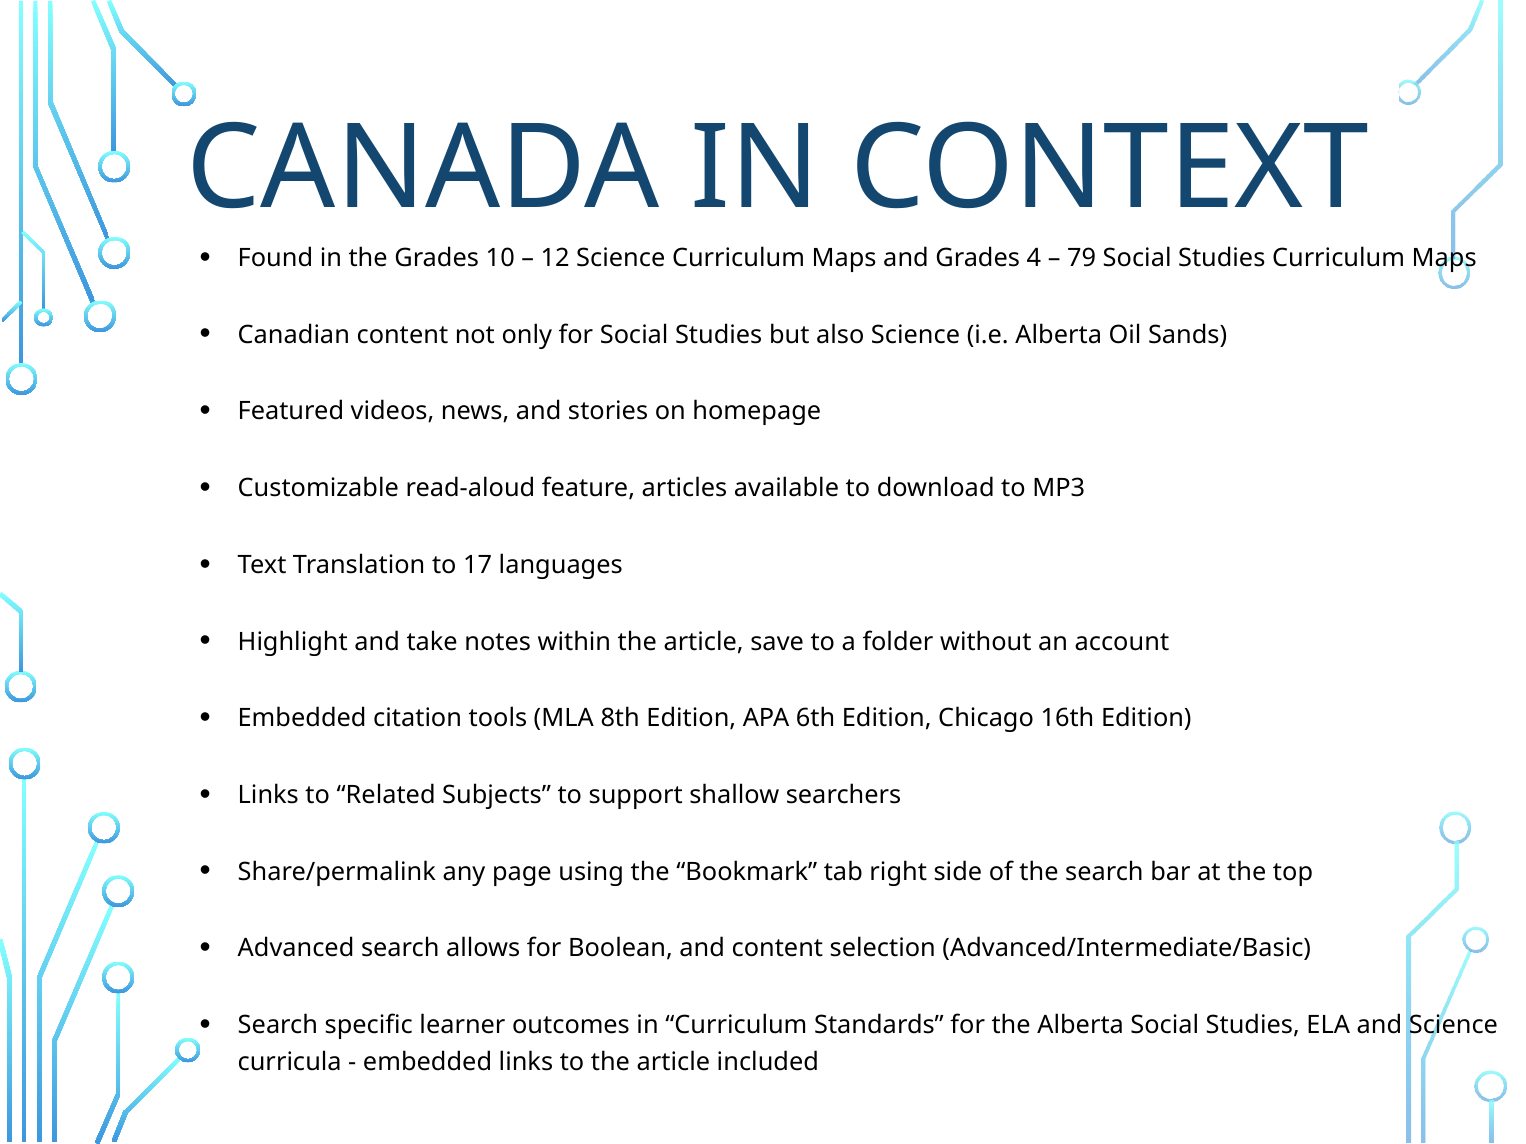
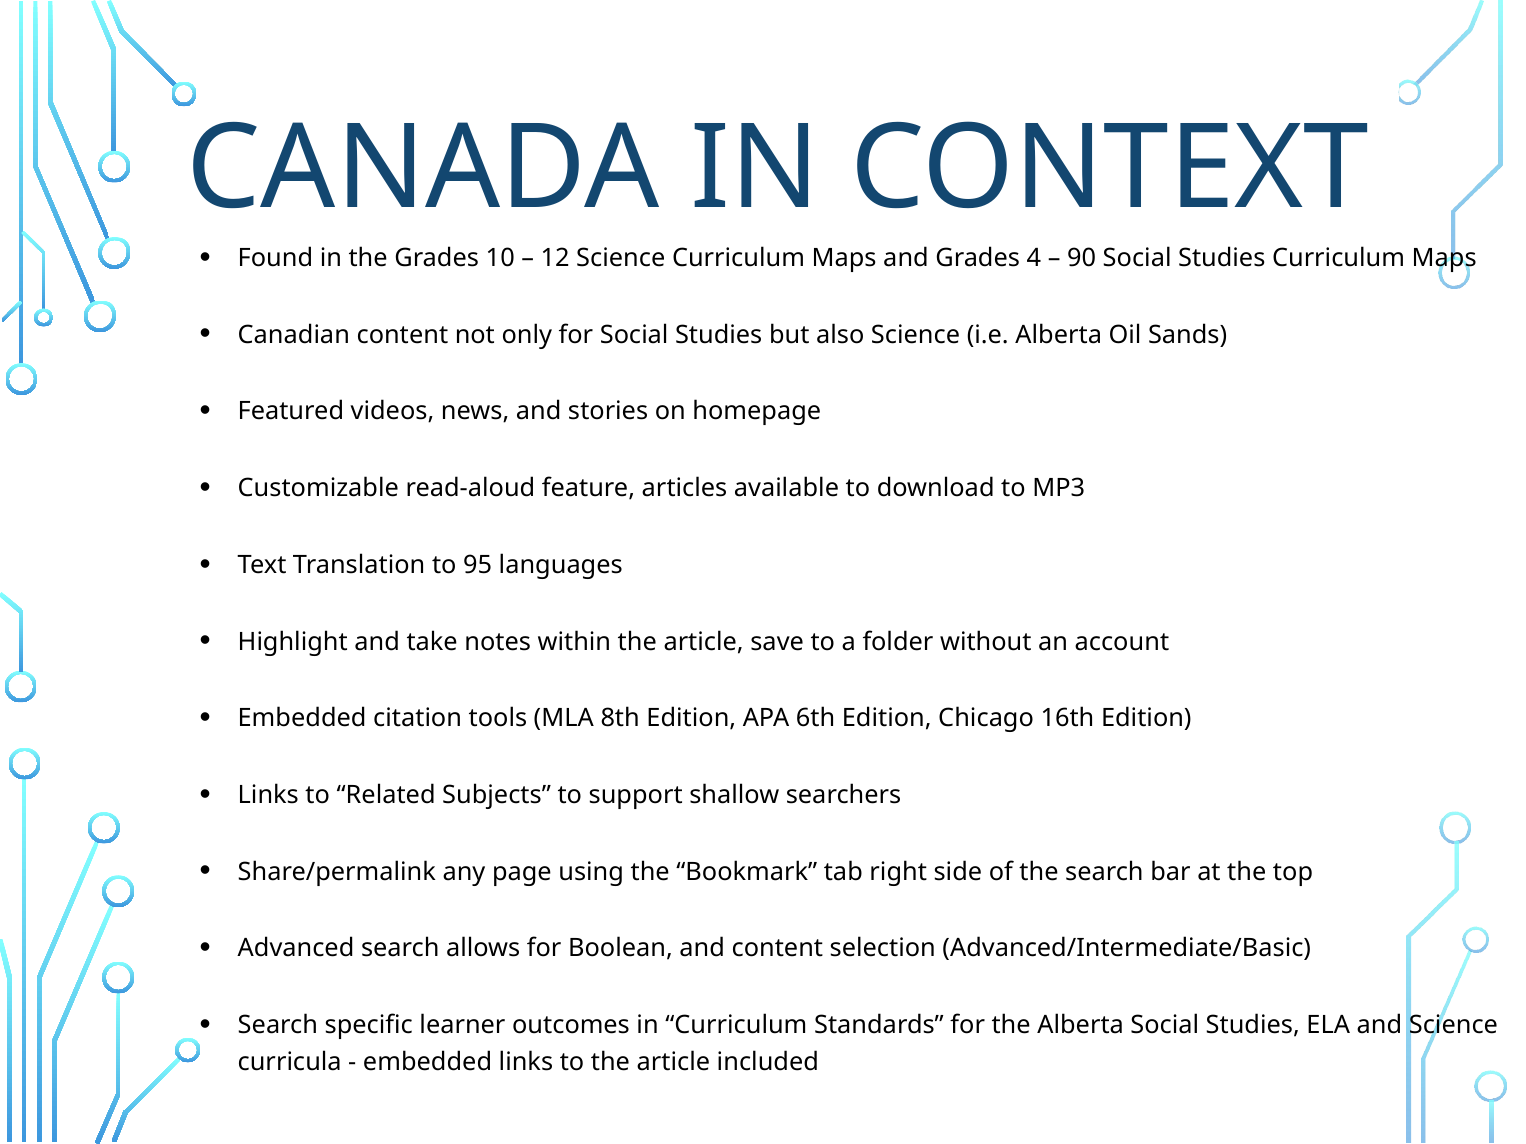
79: 79 -> 90 (1082, 258)
17: 17 -> 95 (478, 565)
